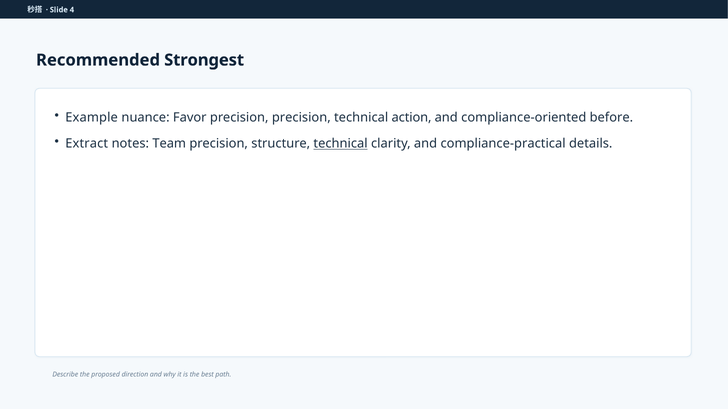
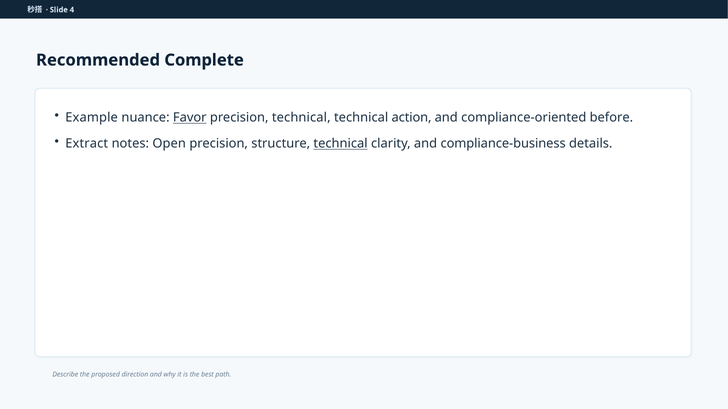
Strongest: Strongest -> Complete (204, 60)
Favor underline: none -> present (190, 118)
precision precision: precision -> technical (301, 118)
Team: Team -> Open (169, 144)
compliance-practical: compliance-practical -> compliance-business (503, 144)
